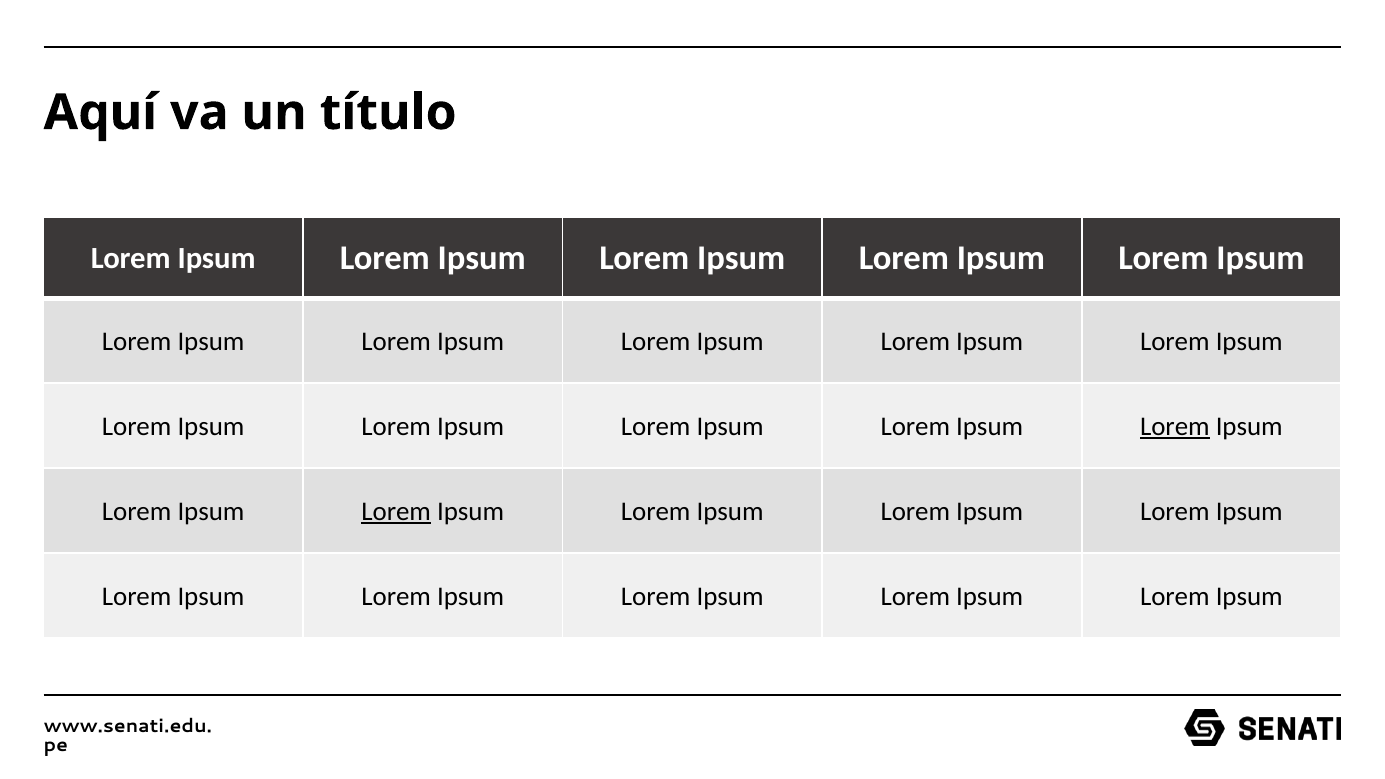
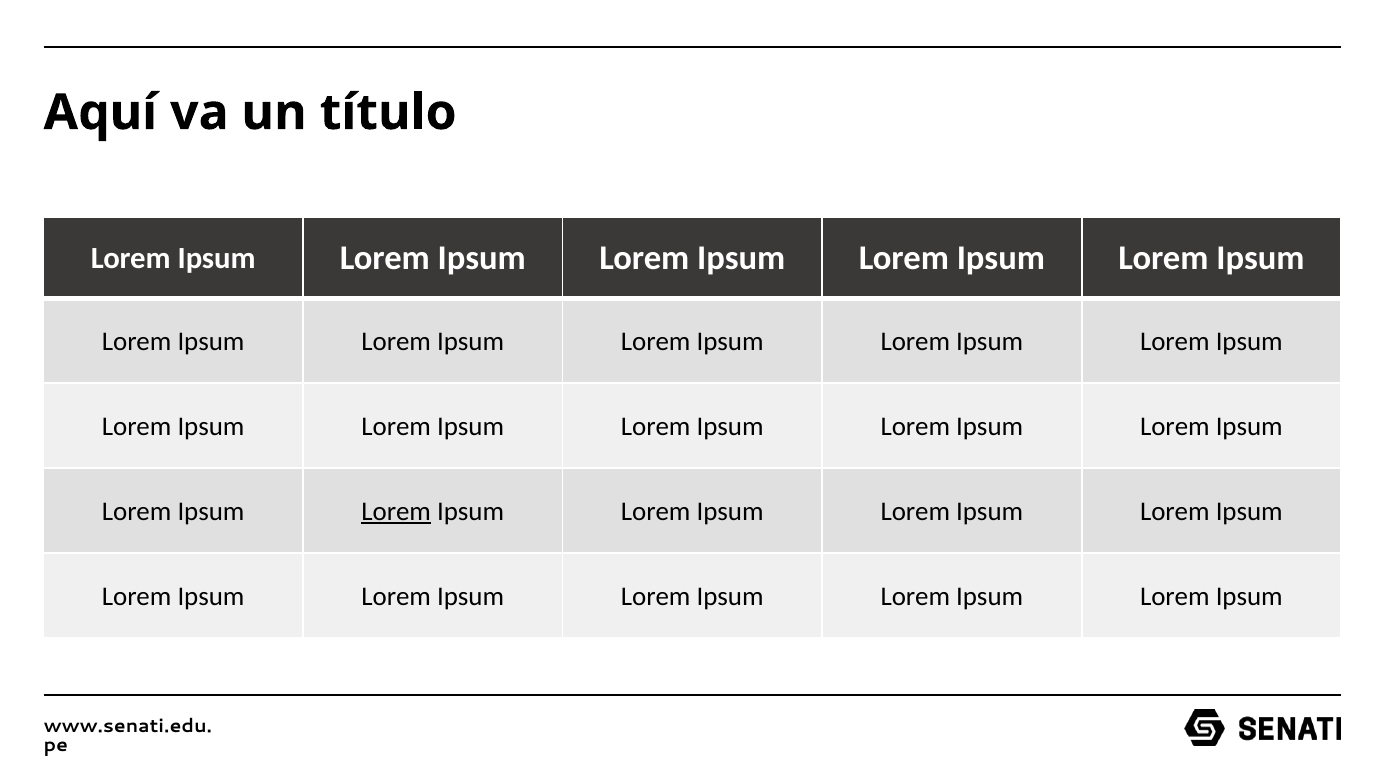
Lorem underline: present -> none (1175, 426)
